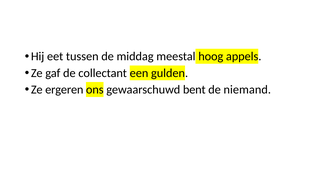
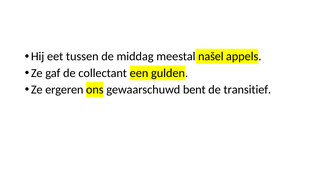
hoog: hoog -> našel (211, 57)
niemand: niemand -> transitief (247, 90)
